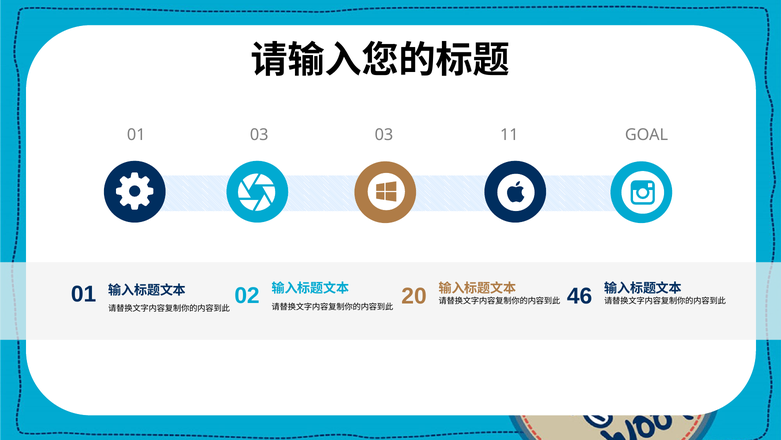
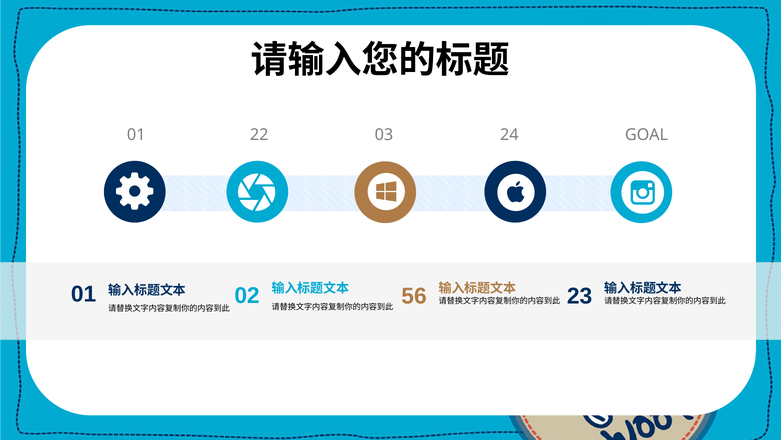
01 03: 03 -> 22 (259, 135)
11: 11 -> 24 (509, 135)
46: 46 -> 23 (580, 296)
20: 20 -> 56 (414, 296)
